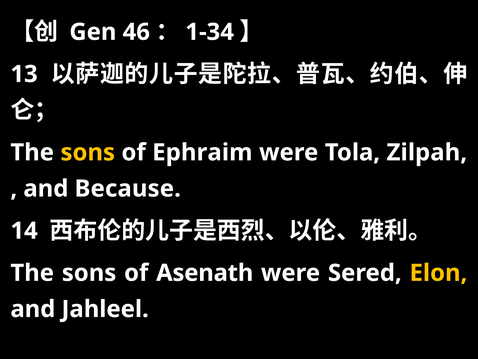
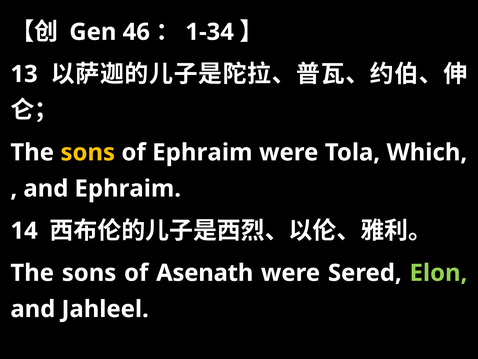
Zilpah: Zilpah -> Which (427, 152)
and Because: Because -> Ephraim (128, 188)
Elon colour: yellow -> light green (438, 273)
